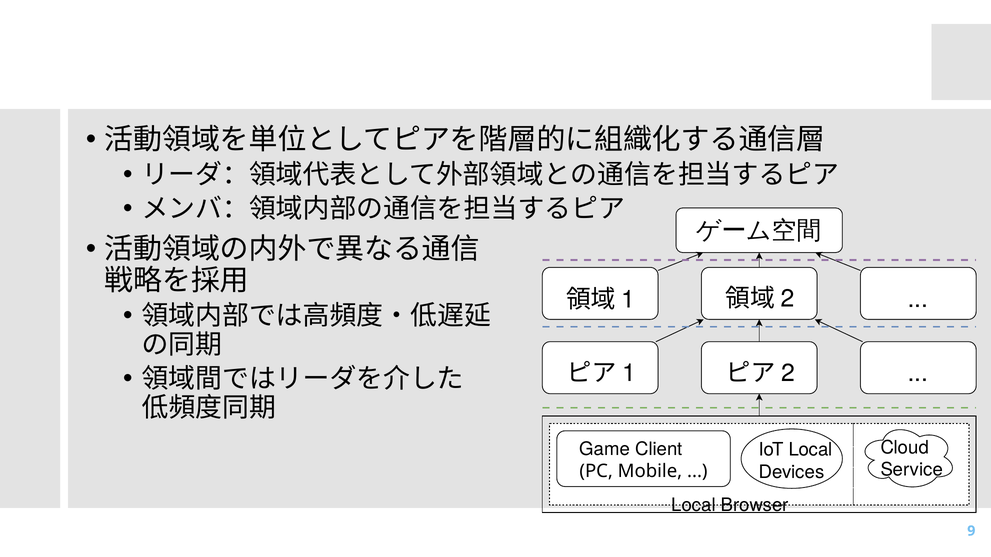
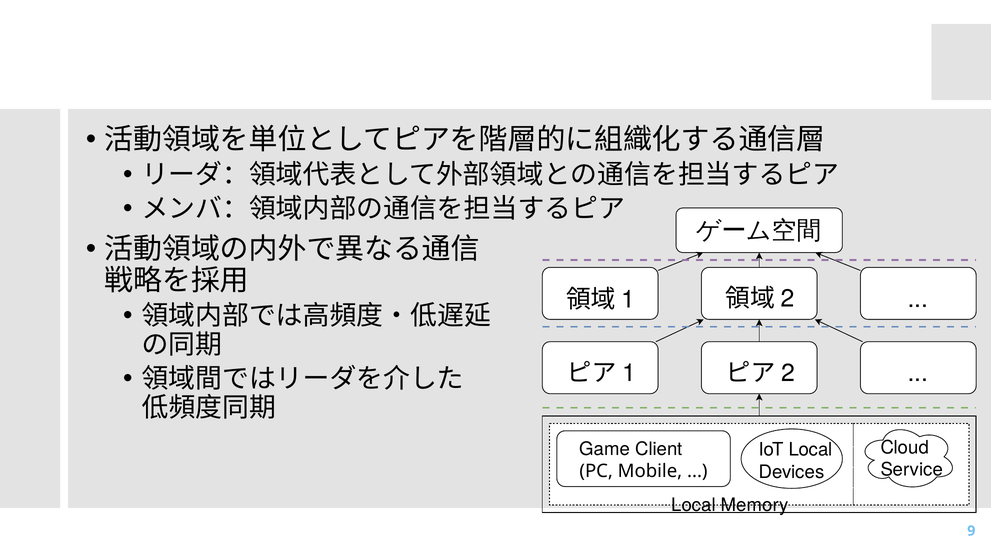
Browser: Browser -> Memory (755, 505)
